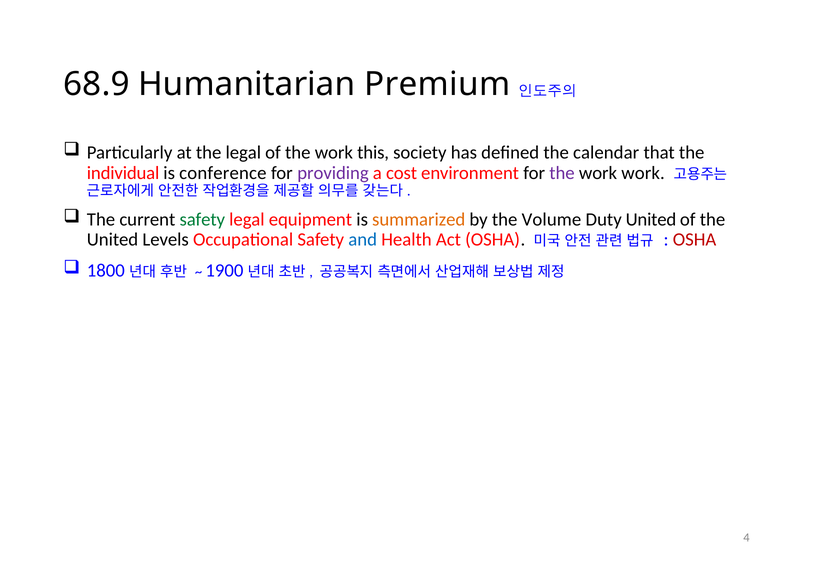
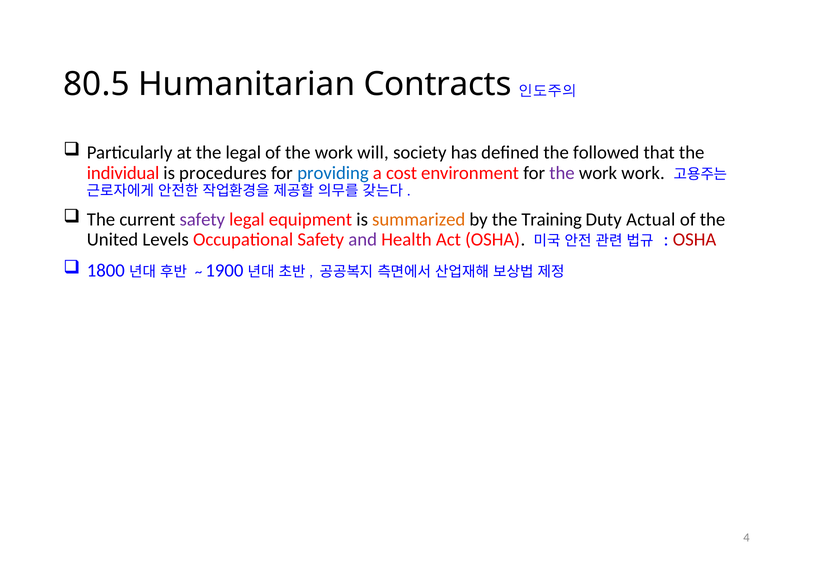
68.9: 68.9 -> 80.5 (96, 84)
Premium: Premium -> Contracts (438, 84)
this: this -> will (373, 153)
calendar: calendar -> followed (606, 153)
conference: conference -> procedures (223, 173)
providing colour: purple -> blue (333, 173)
safety colour: green -> purple (202, 219)
Volume: Volume -> Training (552, 219)
Duty United: United -> Actual (651, 219)
and colour: blue -> purple (363, 240)
